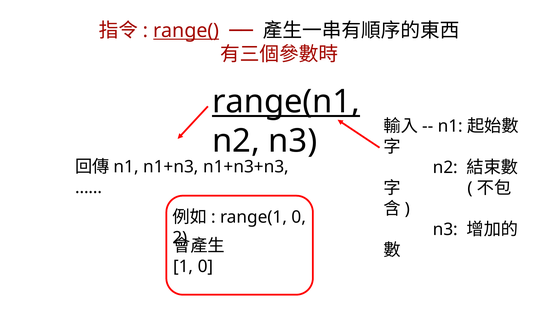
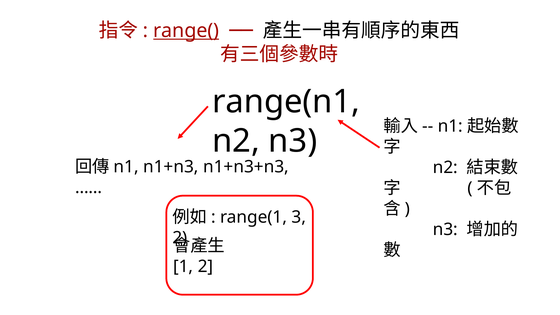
range(n1 underline: present -> none (286, 102)
range(1 0: 0 -> 3 (299, 217)
1 0: 0 -> 2 (206, 267)
